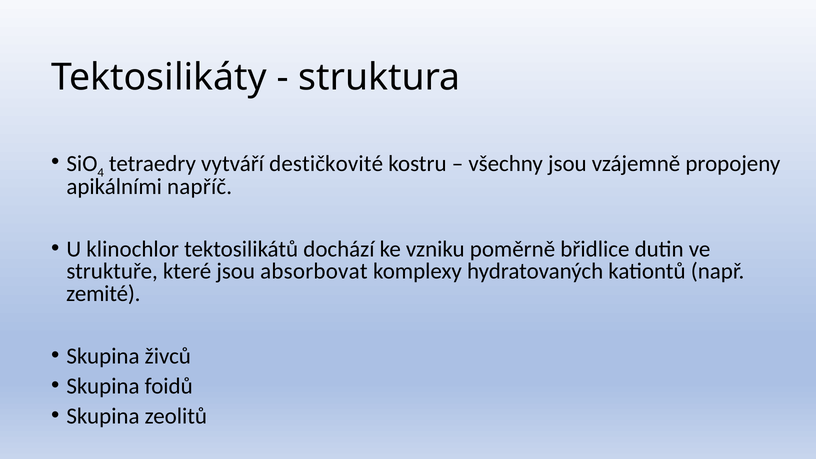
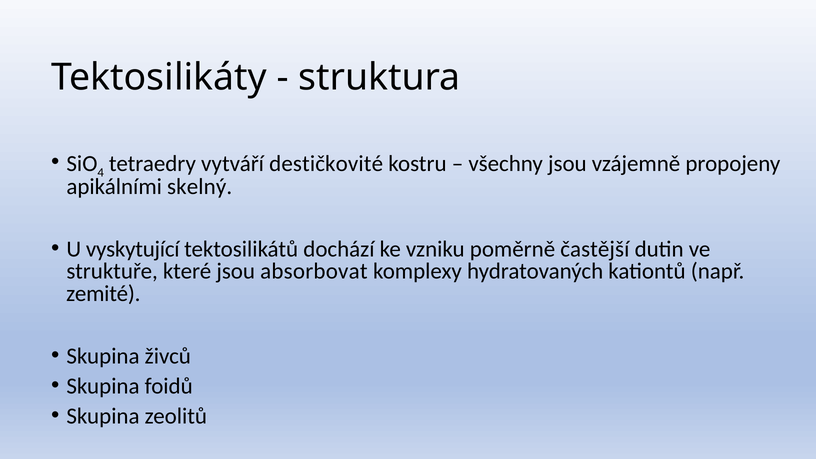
napříč: napříč -> skelný (200, 187)
klinochlor: klinochlor -> vyskytující (133, 249)
břidlice: břidlice -> častější (595, 249)
